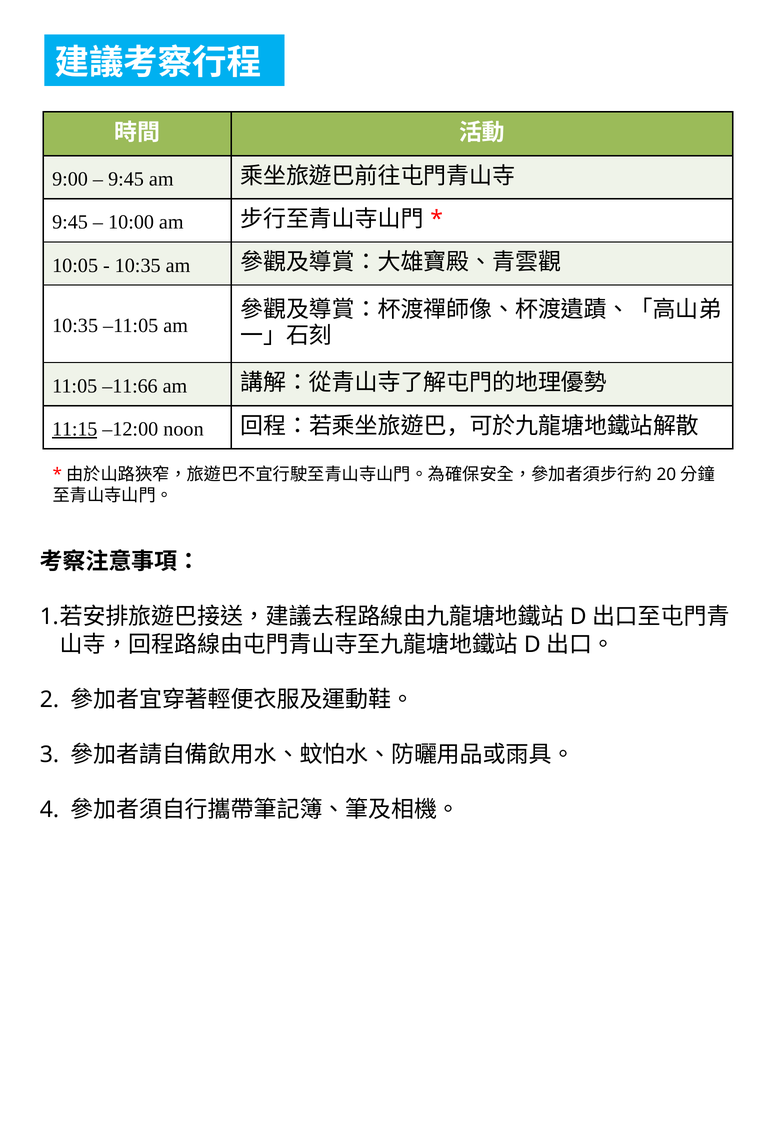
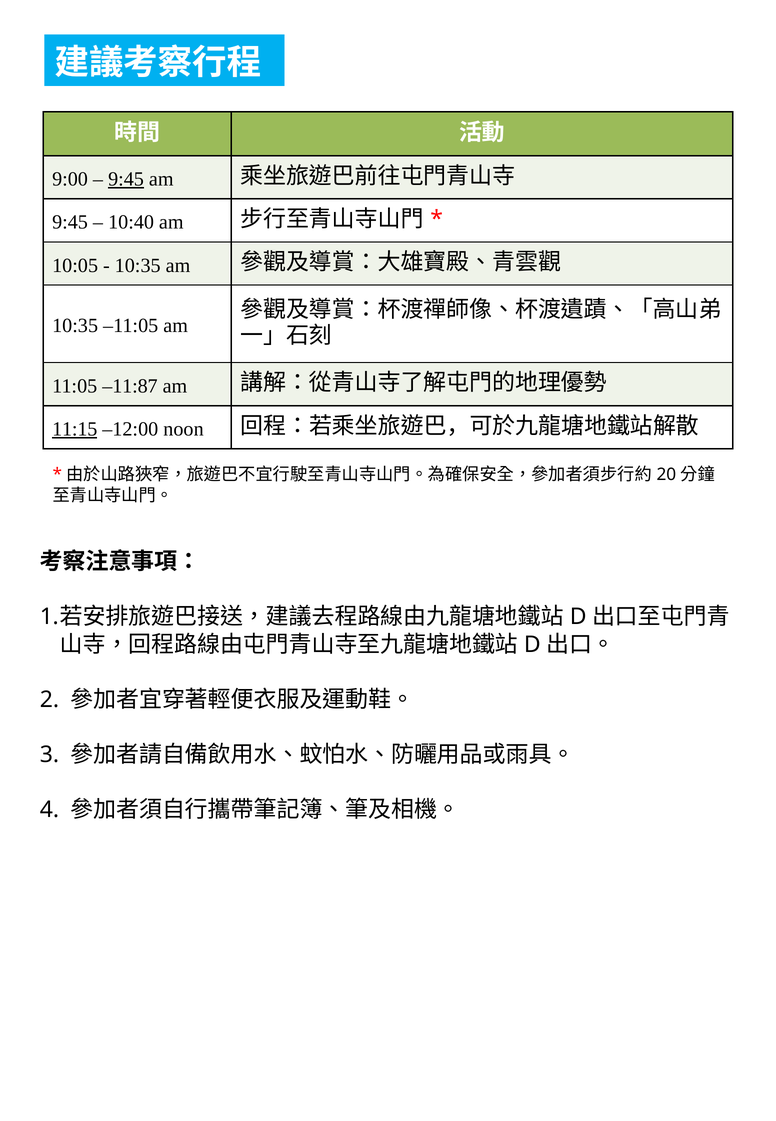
9:45 underline: none -> present (126, 179)
10:00: 10:00 -> 10:40 (131, 222)
–11:66: –11:66 -> –11:87 (130, 386)
